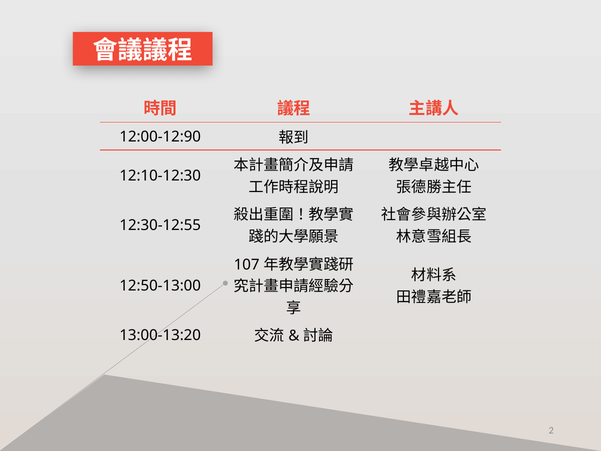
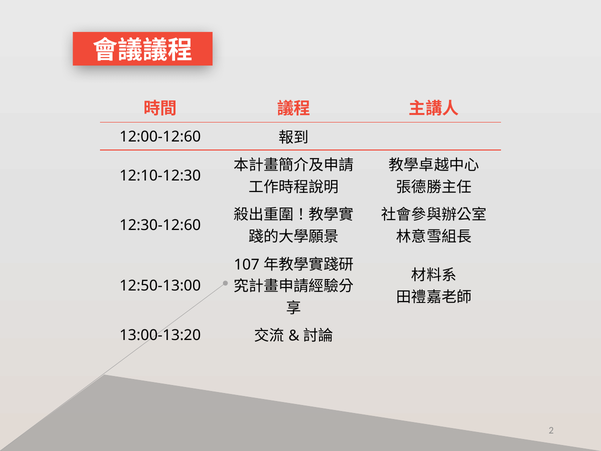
12:00-12:90: 12:00-12:90 -> 12:00-12:60 (160, 137)
12:30-12:55: 12:30-12:55 -> 12:30-12:60 (160, 225)
